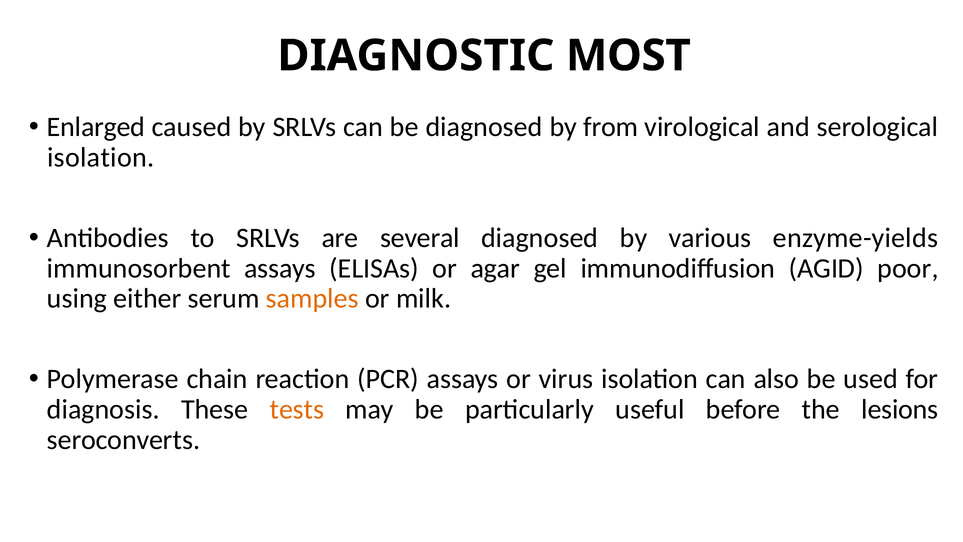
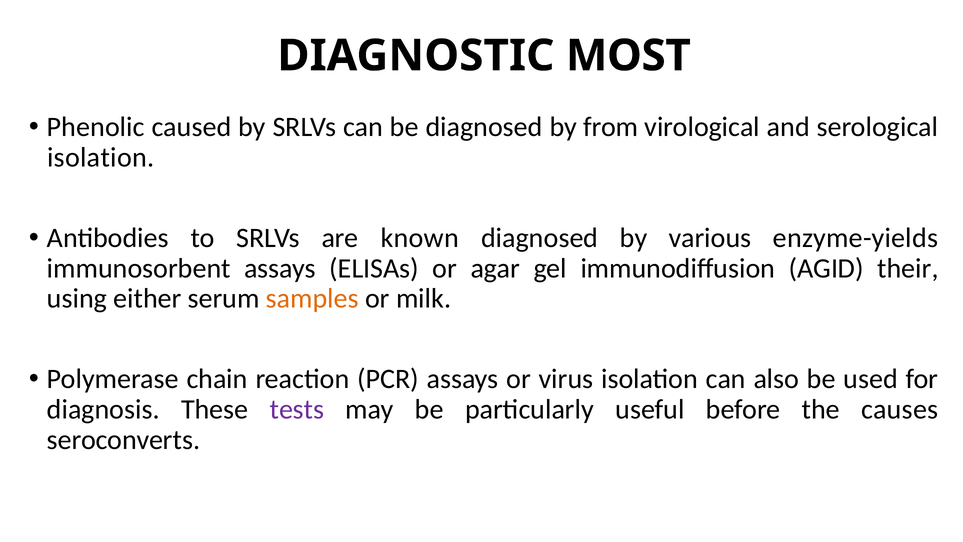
Enlarged: Enlarged -> Phenolic (96, 127)
several: several -> known (420, 238)
poor: poor -> their (908, 268)
tests colour: orange -> purple (297, 409)
lesions: lesions -> causes (900, 409)
